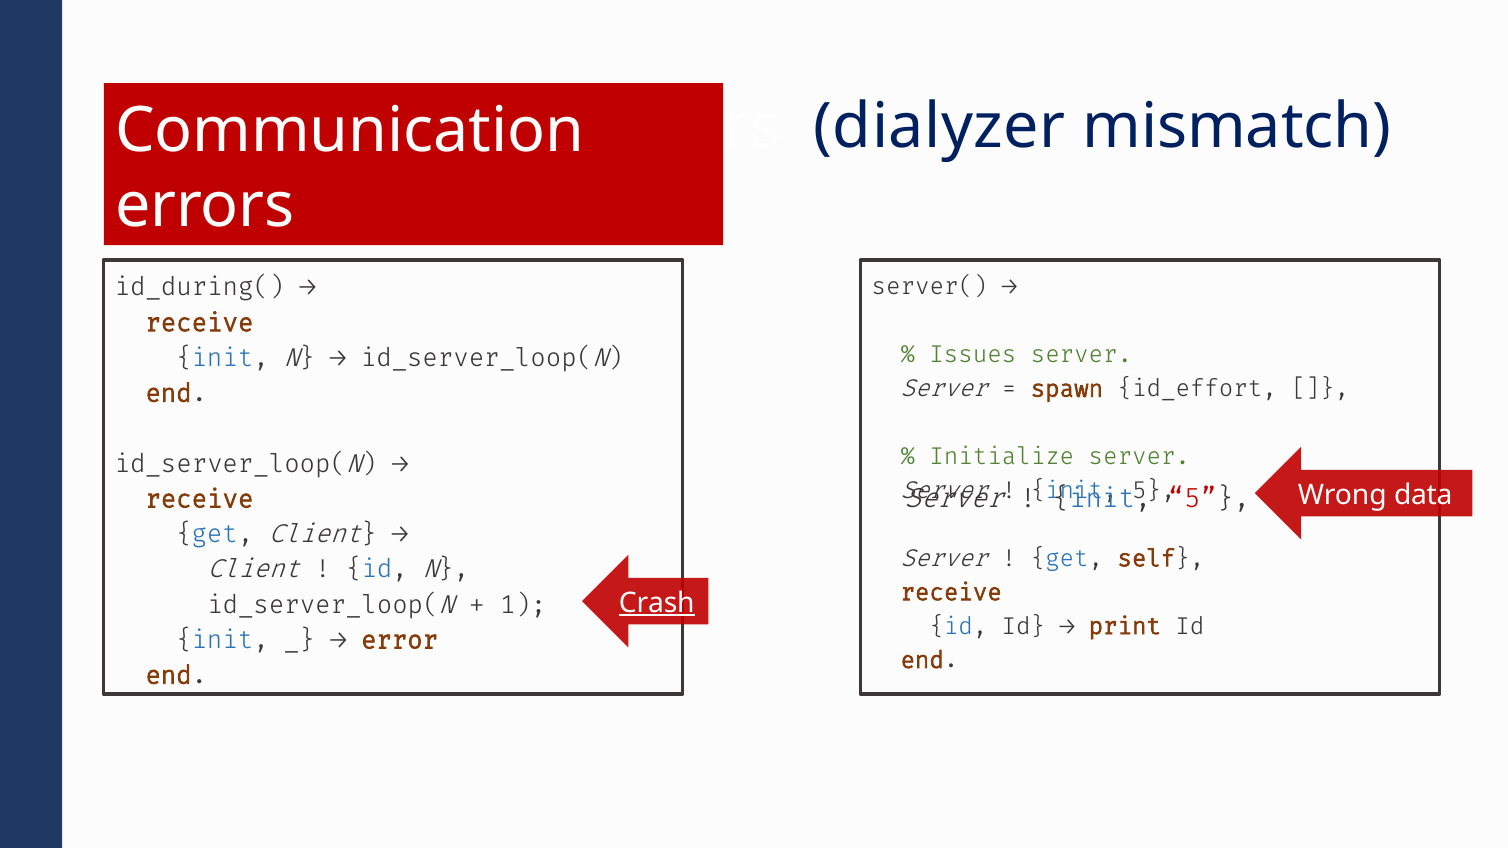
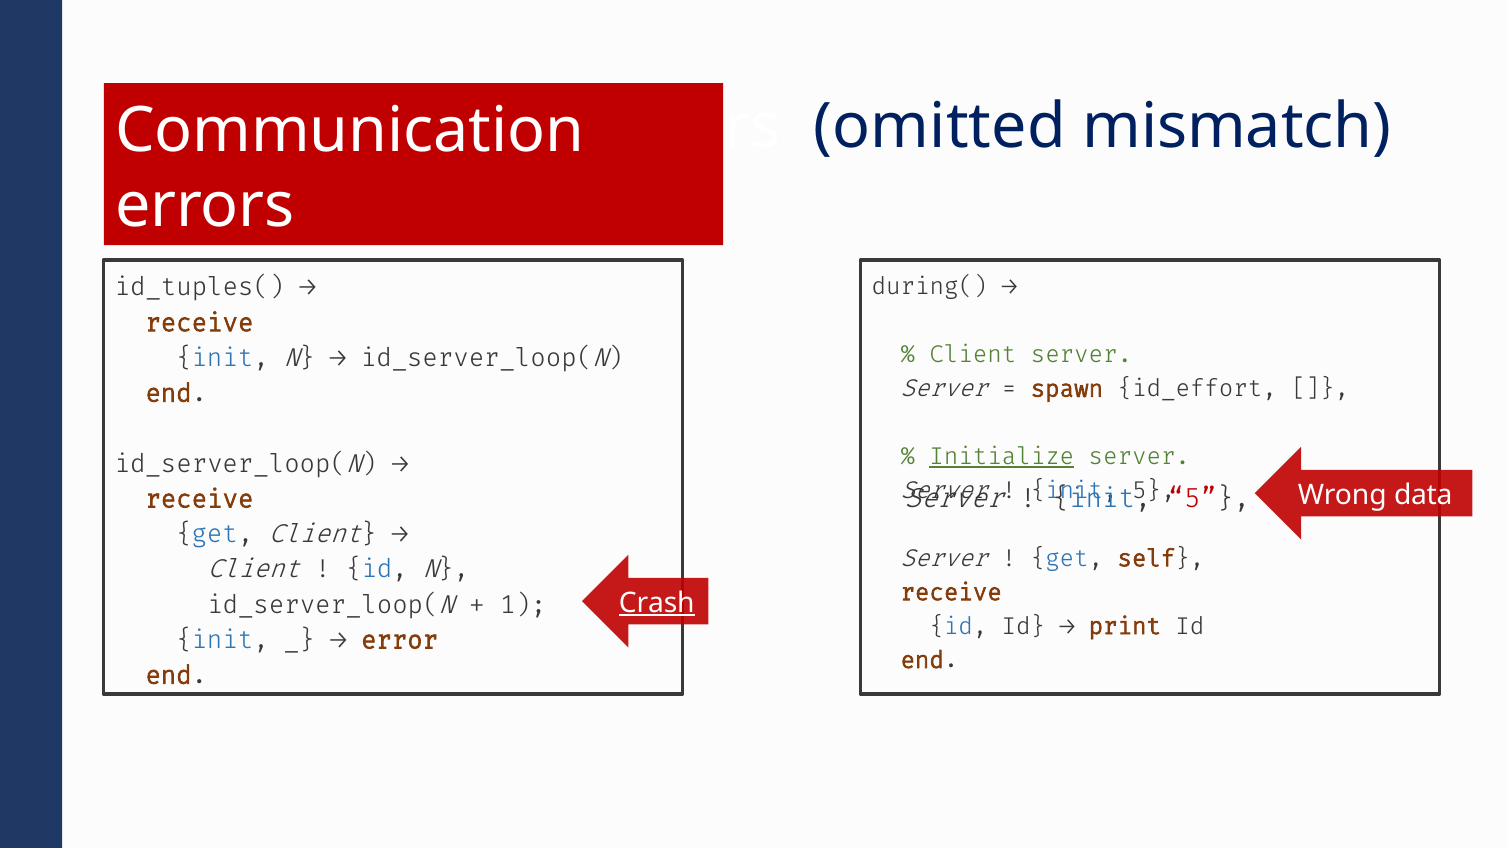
dialyzer: dialyzer -> omitted (940, 127)
id_during(: id_during( -> id_tuples( (200, 288)
server(: server( -> during( (930, 287)
Issues: Issues -> Client (973, 355)
Initialize underline: none -> present (1002, 457)
